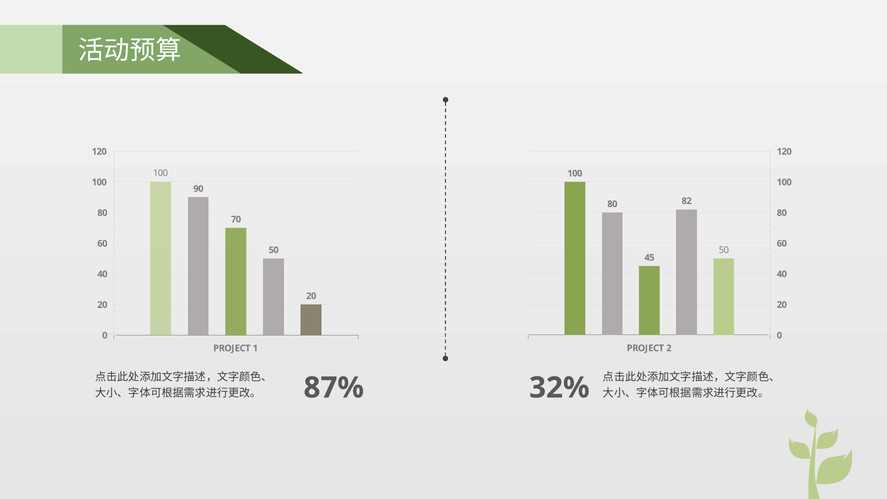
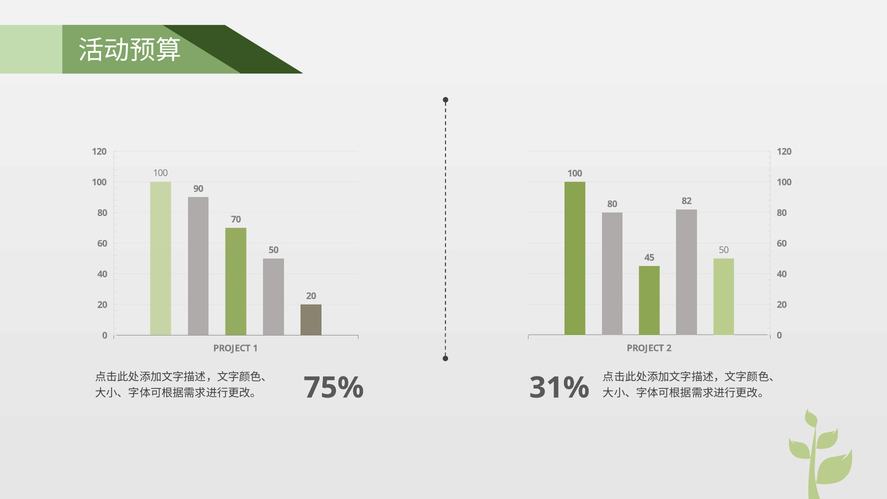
87%: 87% -> 75% (334, 388)
32%: 32% -> 31% (559, 388)
